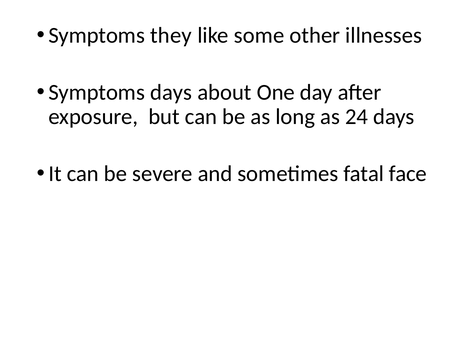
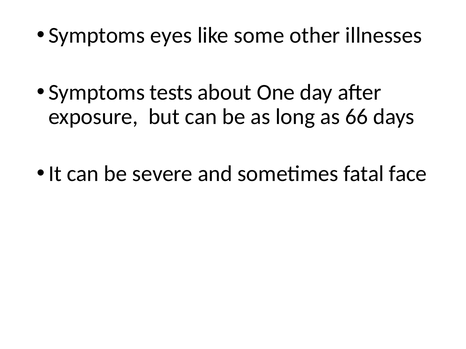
they: they -> eyes (171, 35)
Symptoms days: days -> tests (171, 92)
24: 24 -> 66 (357, 117)
